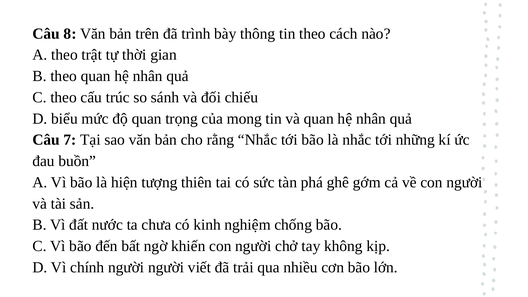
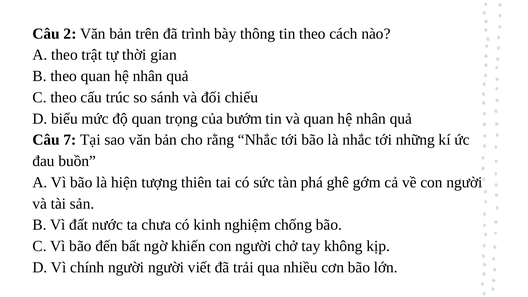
8: 8 -> 2 (70, 34)
mong: mong -> bướm (244, 119)
